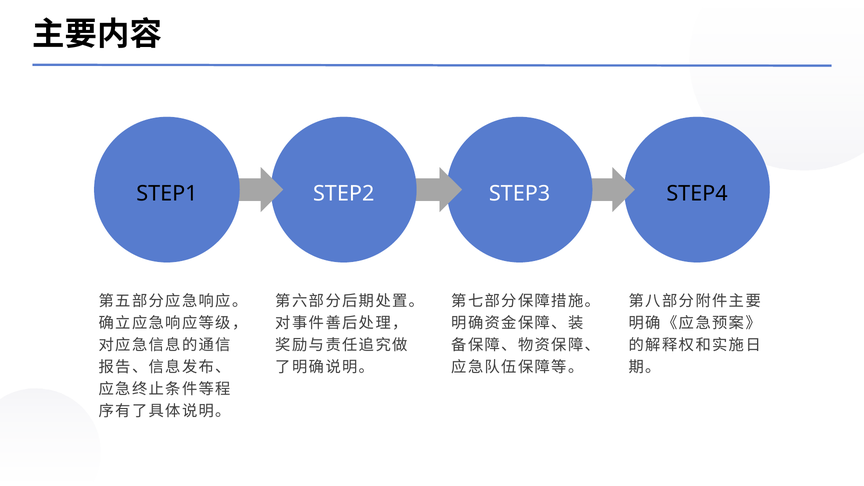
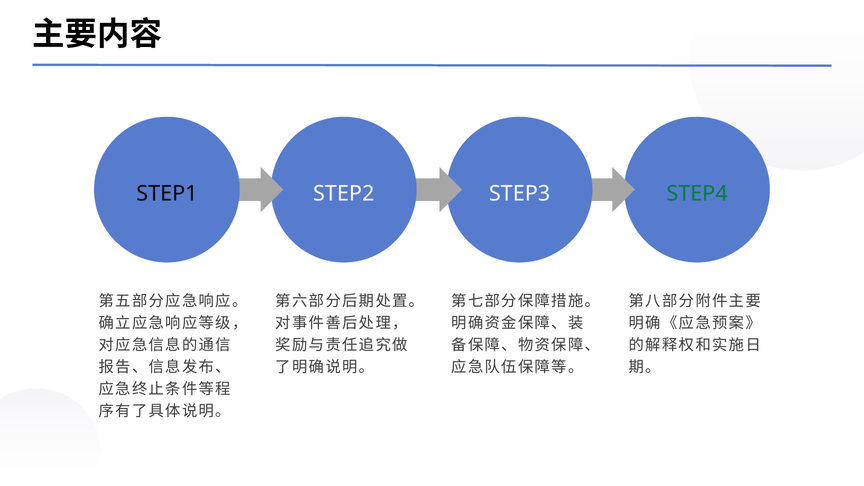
STEP4 colour: black -> green (697, 194)
